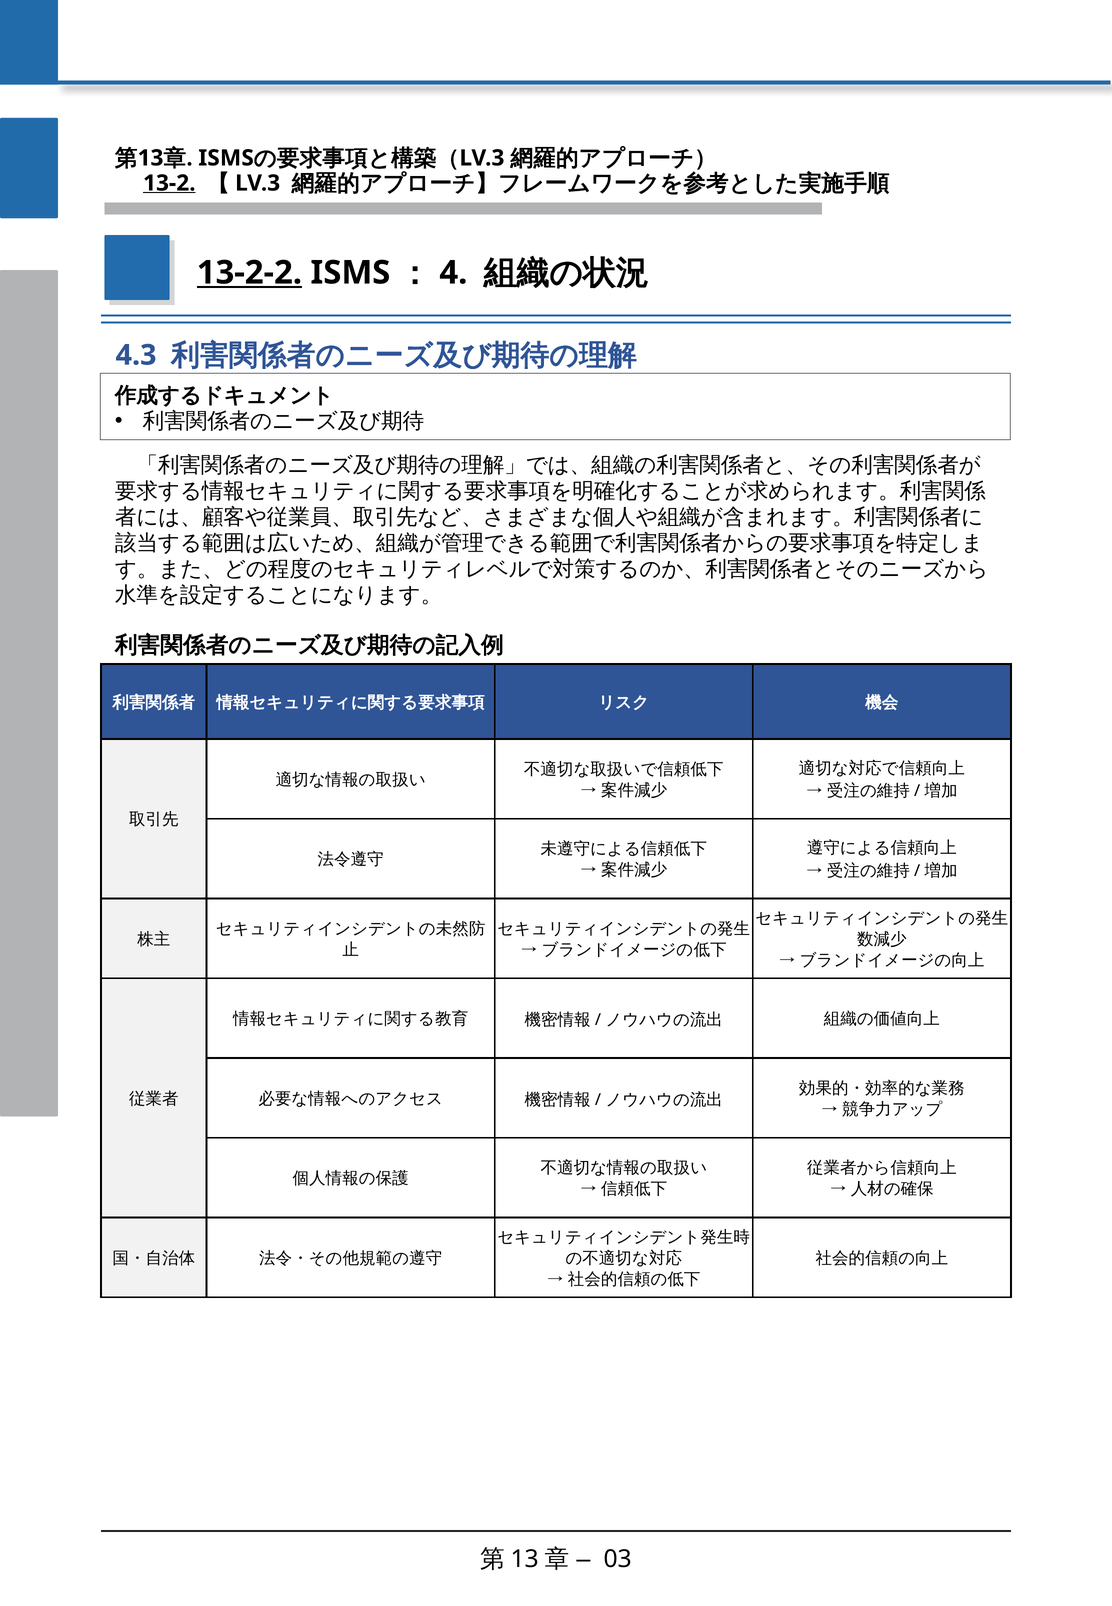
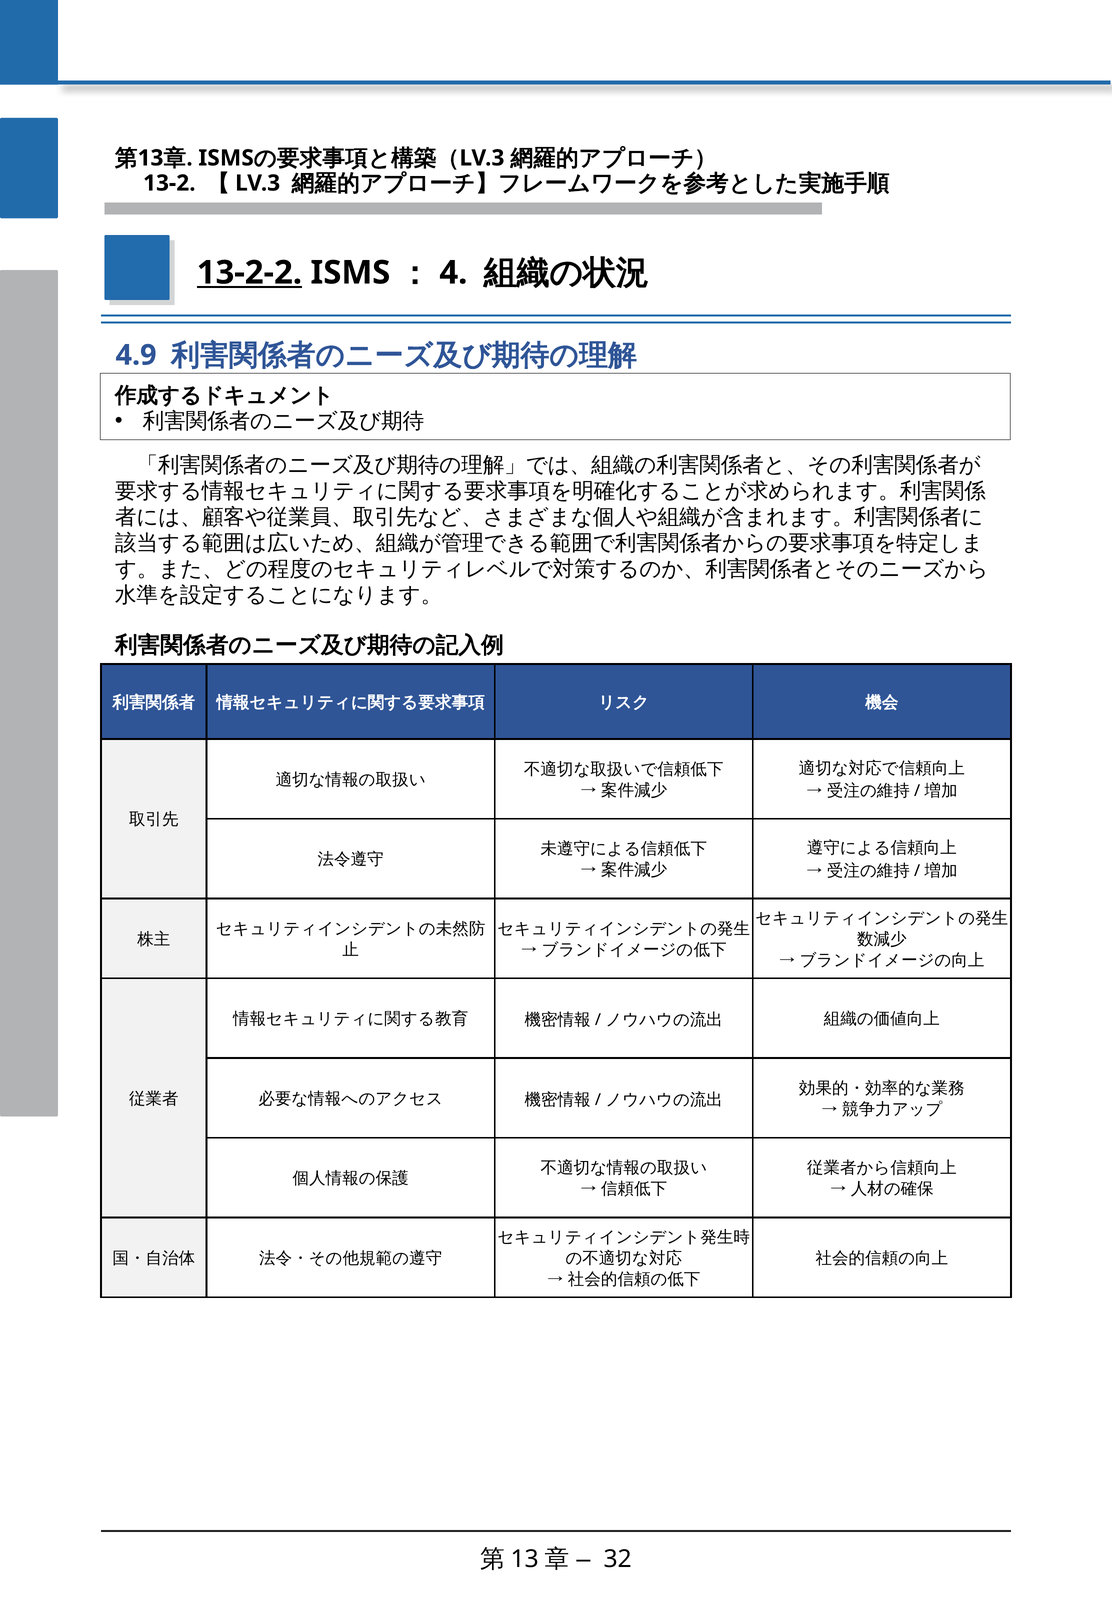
13-2 underline: present -> none (169, 183)
4.3: 4.3 -> 4.9 (136, 355)
03: 03 -> 32 (618, 1560)
